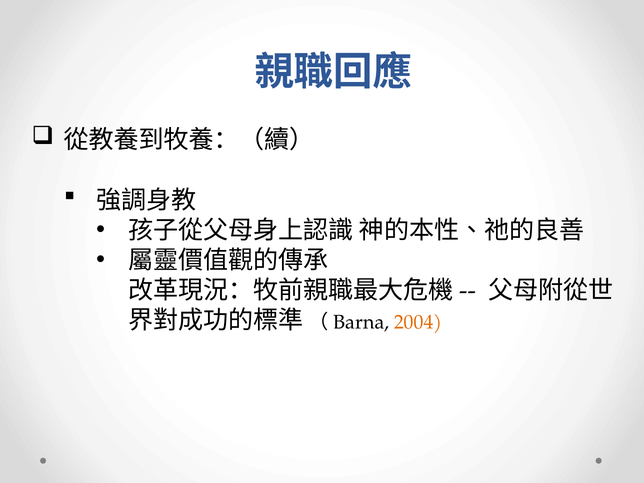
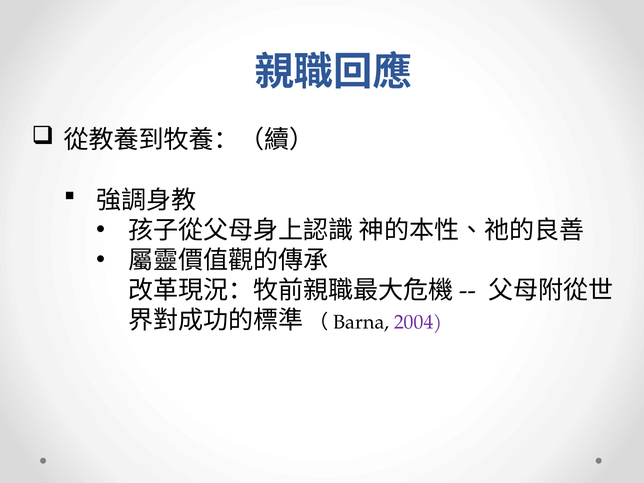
2004 colour: orange -> purple (418, 322)
